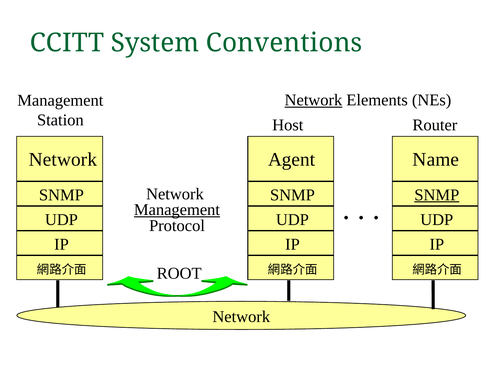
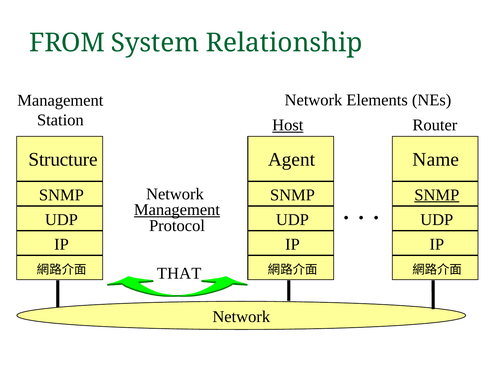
CCITT: CCITT -> FROM (67, 43)
Conventions: Conventions -> Relationship (284, 43)
Network underline: present -> none (313, 100)
Host underline: none -> present (288, 125)
Network: Network -> Structure (63, 160)
ROOT: ROOT -> THAT (179, 274)
